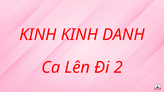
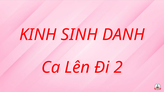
KINH KINH: KINH -> SINH (79, 35)
